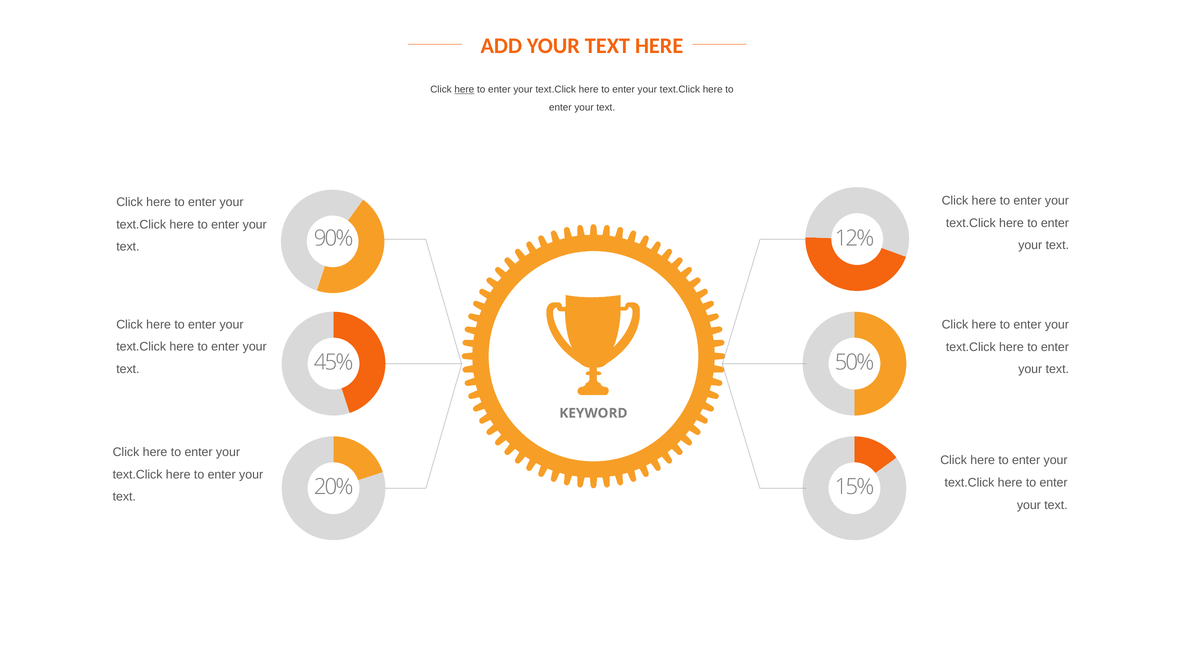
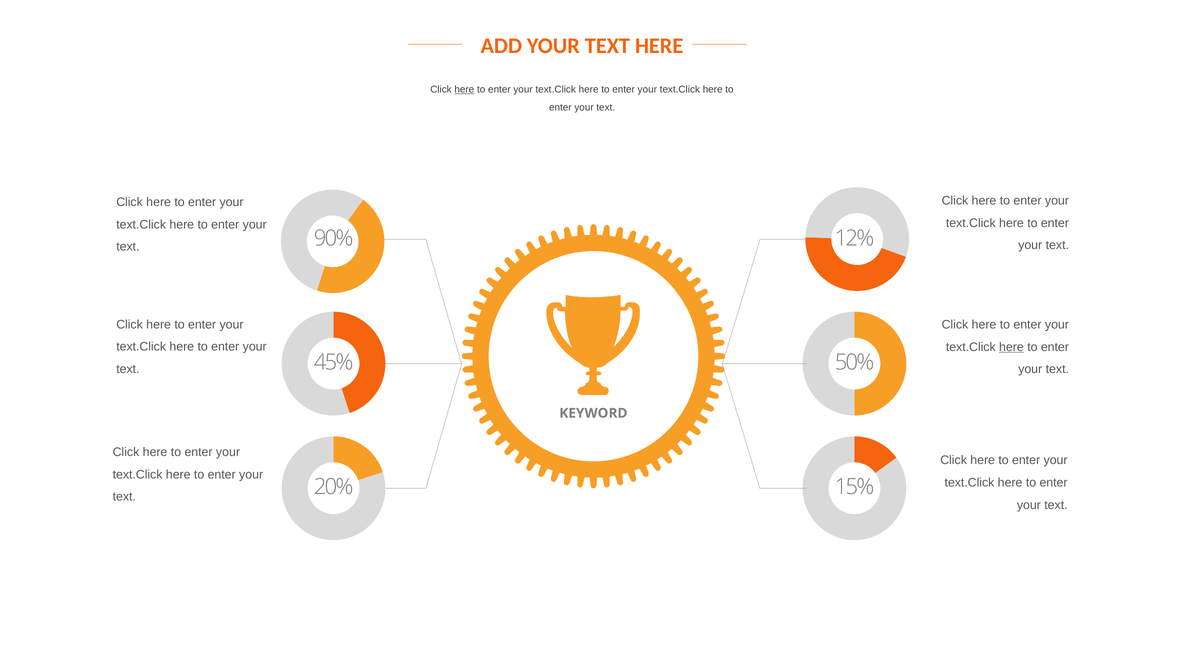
here underline: none -> present (1011, 347)
